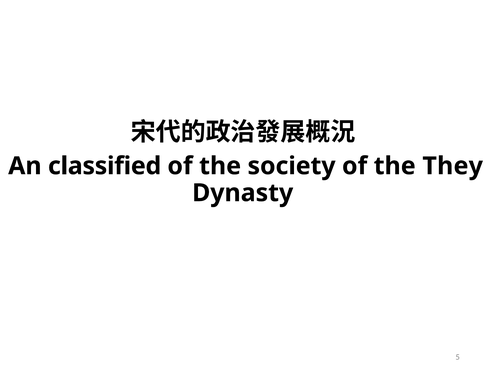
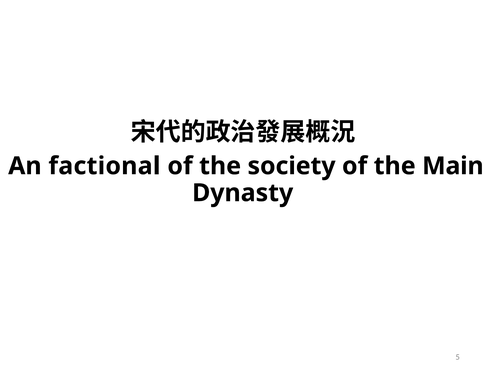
classified: classified -> factional (104, 166)
They: They -> Main (453, 166)
